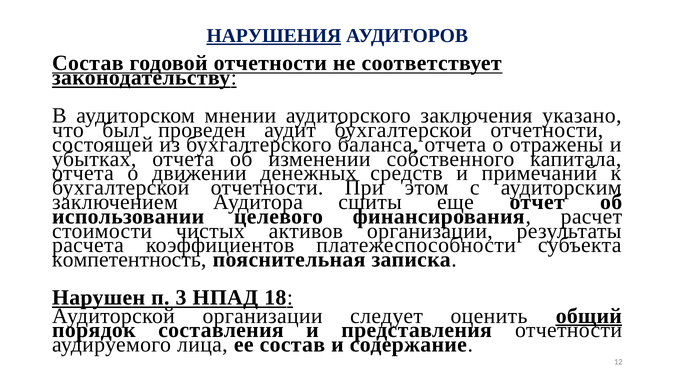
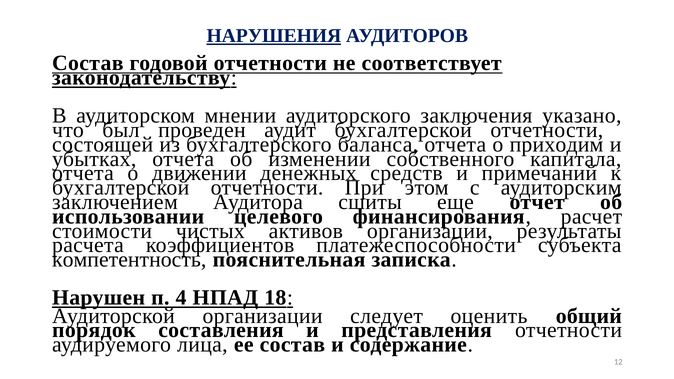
отражены: отражены -> приходим (557, 145)
3: 3 -> 4 (181, 298)
общий underline: present -> none (589, 316)
